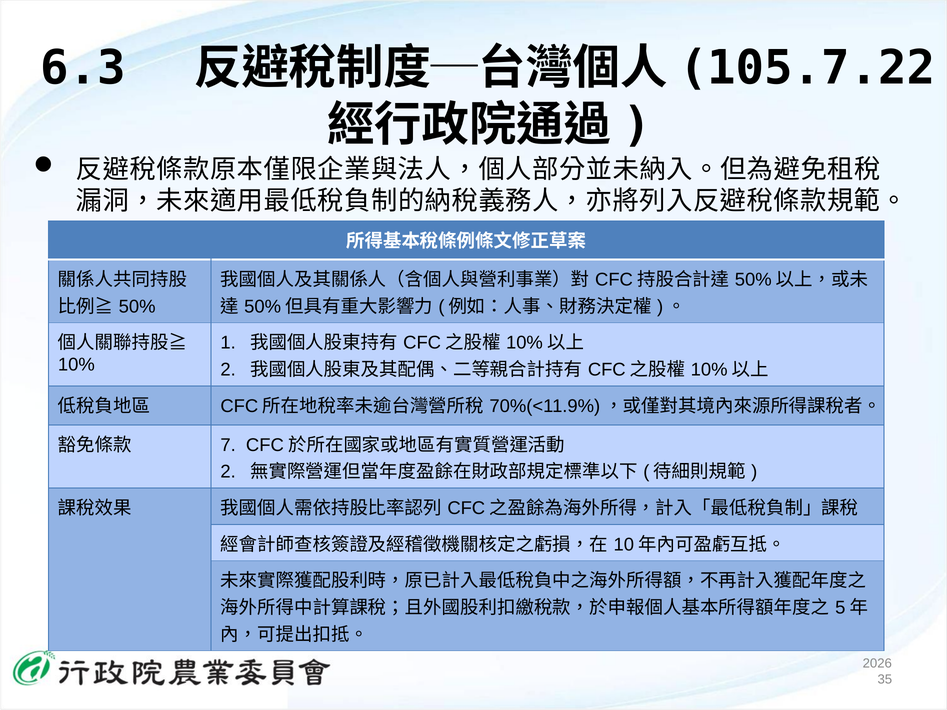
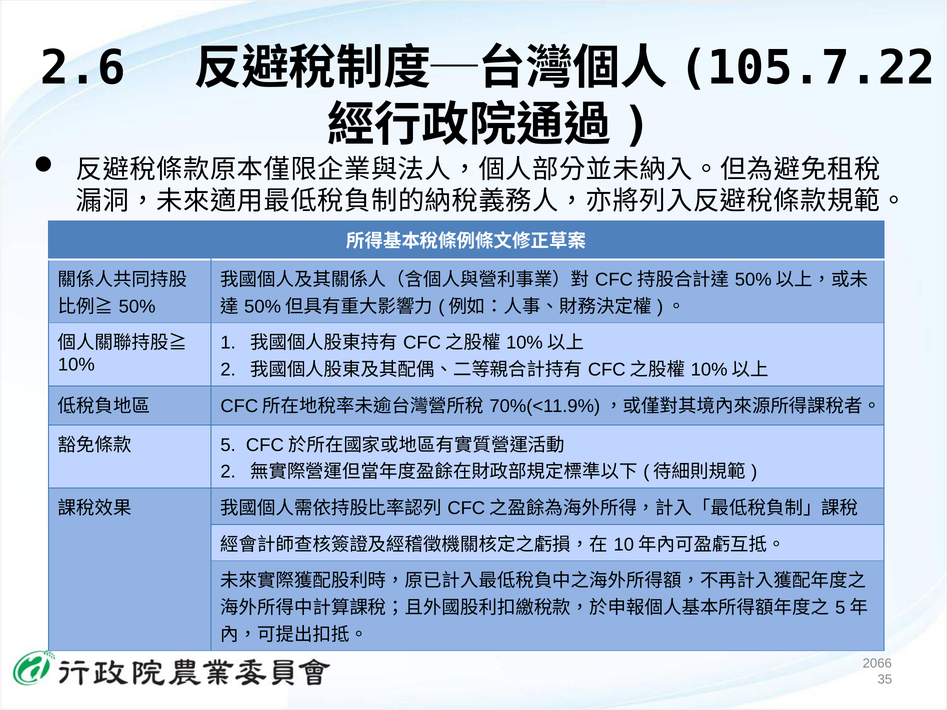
6.3: 6.3 -> 2.6 (83, 68)
7: 7 -> 5 (228, 445)
2026: 2026 -> 2066 (877, 664)
